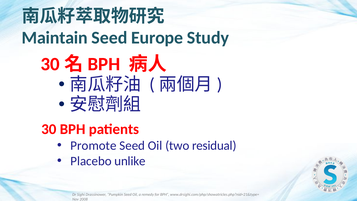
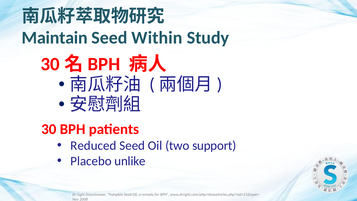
Europe: Europe -> Within (157, 38)
Promote: Promote -> Reduced (93, 146)
residual: residual -> support (214, 146)
